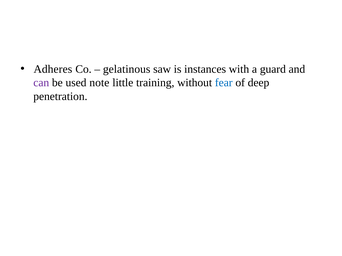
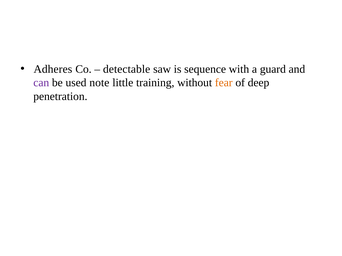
gelatinous: gelatinous -> detectable (127, 69)
instances: instances -> sequence (205, 69)
fear colour: blue -> orange (224, 83)
